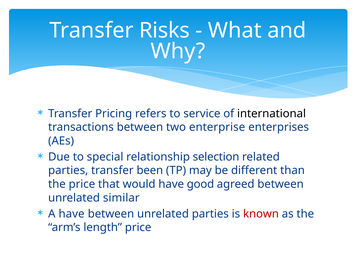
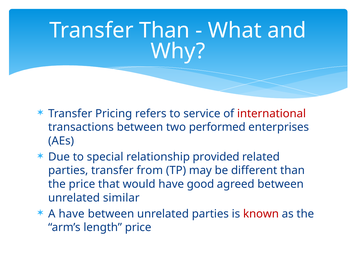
Transfer Risks: Risks -> Than (165, 30)
international colour: black -> red (272, 114)
enterprise: enterprise -> performed (217, 127)
selection: selection -> provided (216, 157)
been: been -> from (150, 170)
